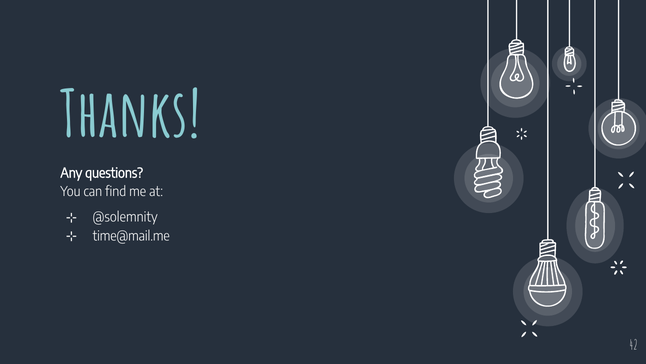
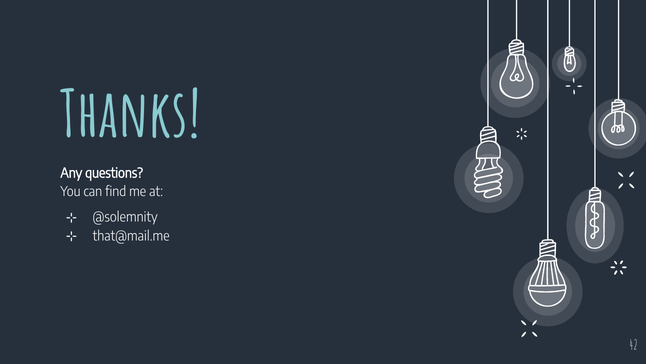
time@mail.me: time@mail.me -> that@mail.me (131, 236)
